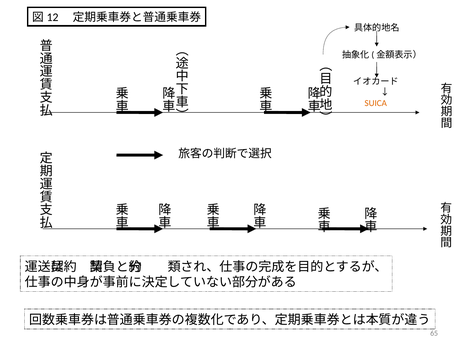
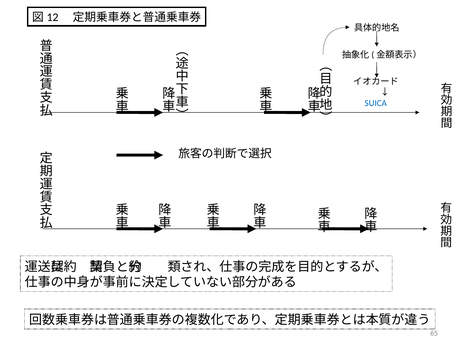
SUICA colour: orange -> blue (376, 103)
